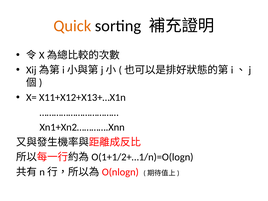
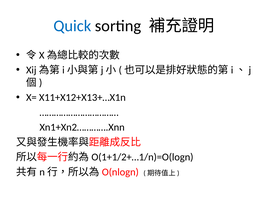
Quick colour: orange -> blue (72, 26)
